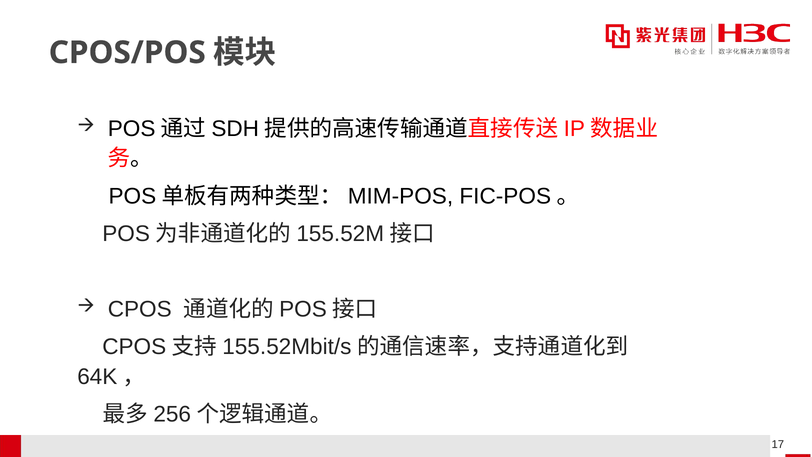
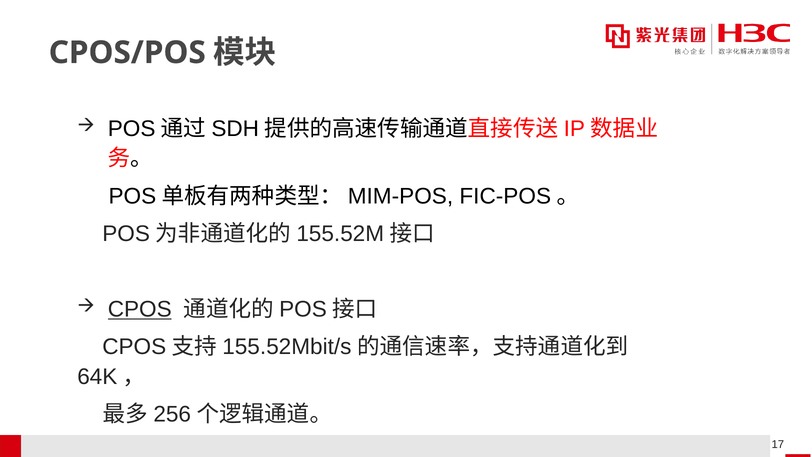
CPOS underline: none -> present (140, 309)
